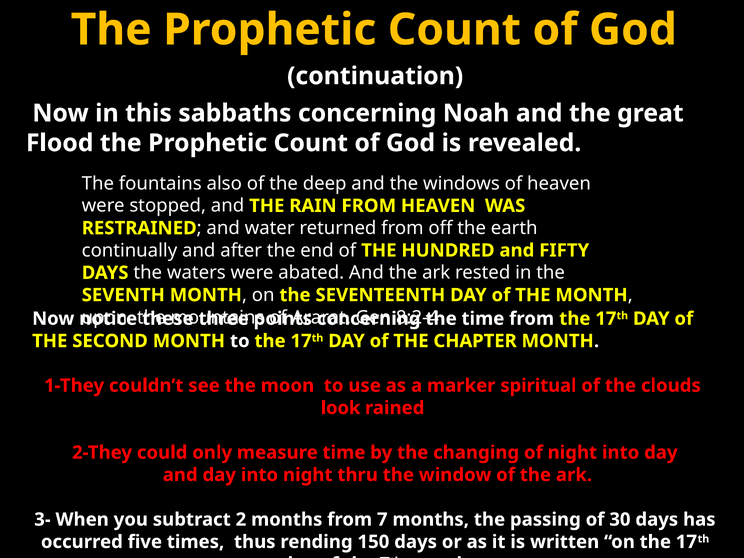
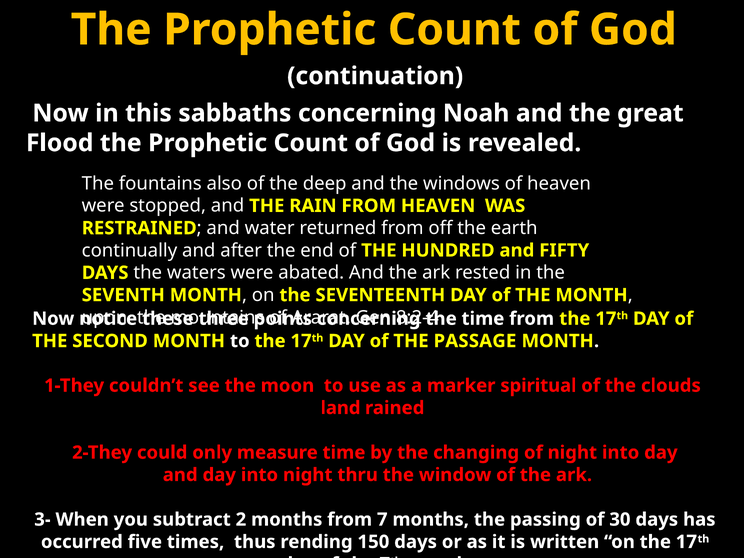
CHAPTER: CHAPTER -> PASSAGE (475, 341)
look: look -> land (341, 408)
